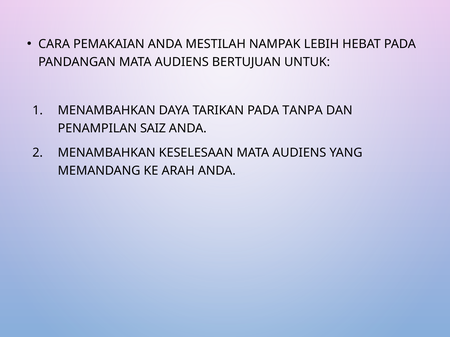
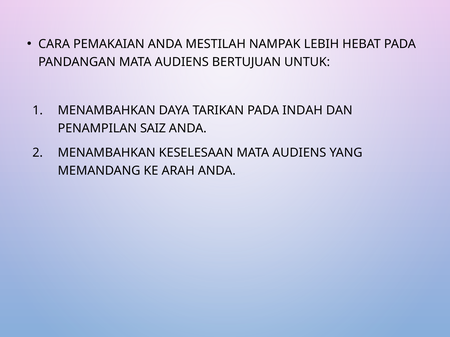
TANPA: TANPA -> INDAH (303, 111)
